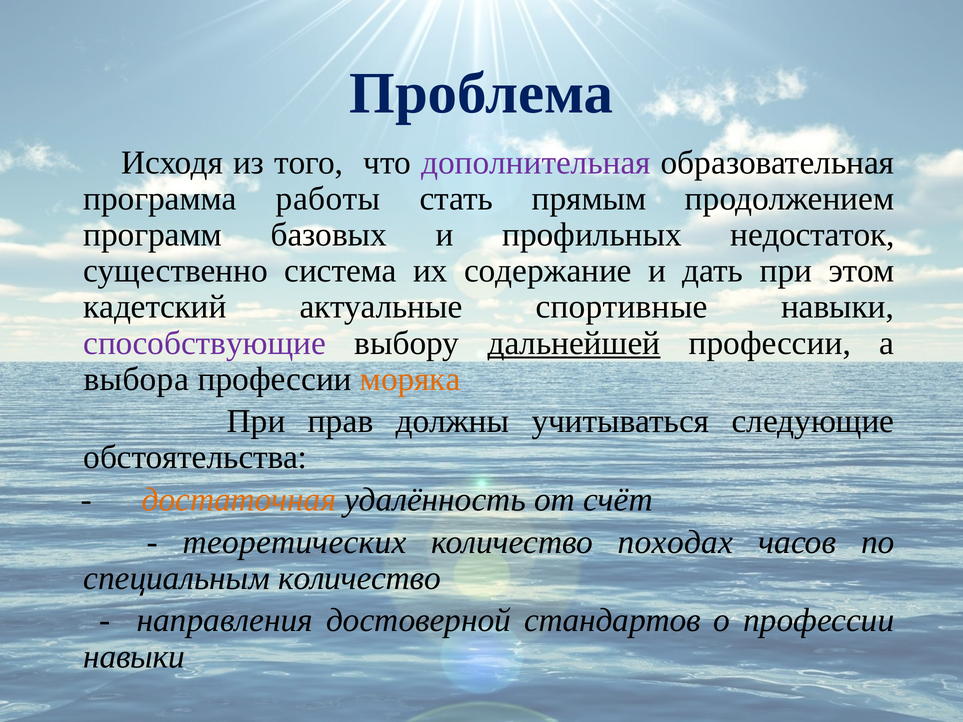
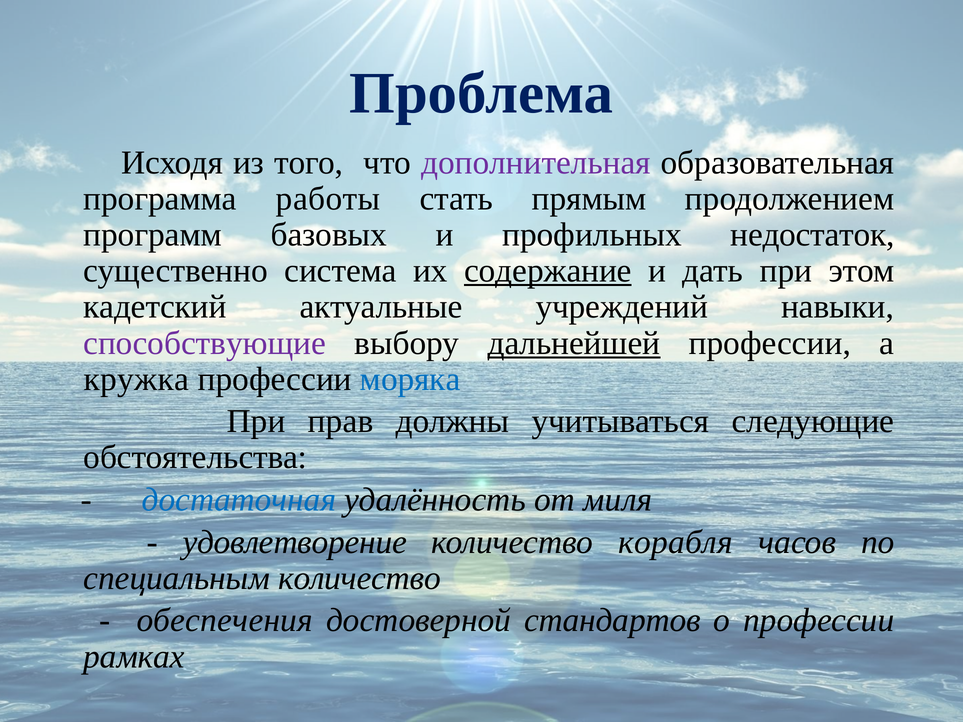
содержание underline: none -> present (548, 271)
спортивные: спортивные -> учреждений (622, 307)
выбора: выбора -> кружка (136, 379)
моряка colour: orange -> blue (410, 379)
достаточная colour: orange -> blue (239, 500)
счёт: счёт -> миля (618, 500)
теоретических: теоретических -> удовлетворение (295, 542)
походах: походах -> корабля (676, 542)
направления: направления -> обеспечения (225, 621)
навыки: навыки -> рамках (134, 657)
